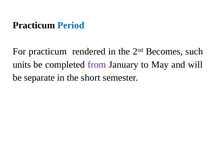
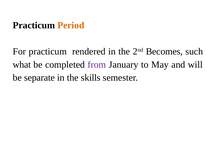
Period colour: blue -> orange (71, 25)
units: units -> what (22, 65)
short: short -> skills (91, 78)
